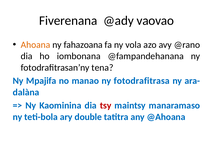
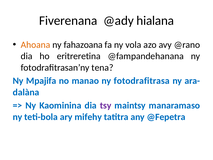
vaovao: vaovao -> hialana (155, 21)
iombonana: iombonana -> eritreretina (79, 56)
tsy colour: red -> purple (106, 105)
double: double -> mifehy (88, 117)
@Ahoana: @Ahoana -> @Fepetra (166, 117)
